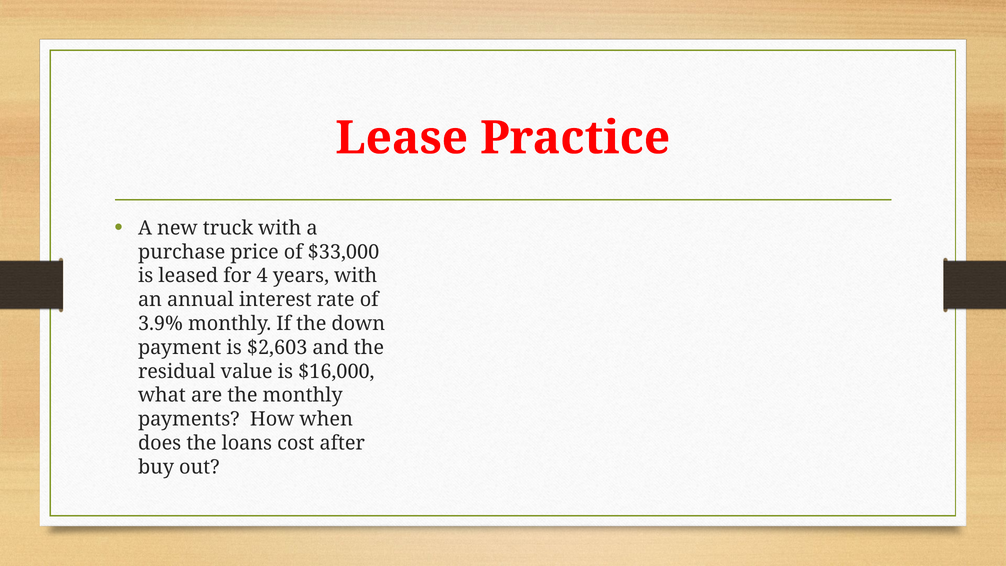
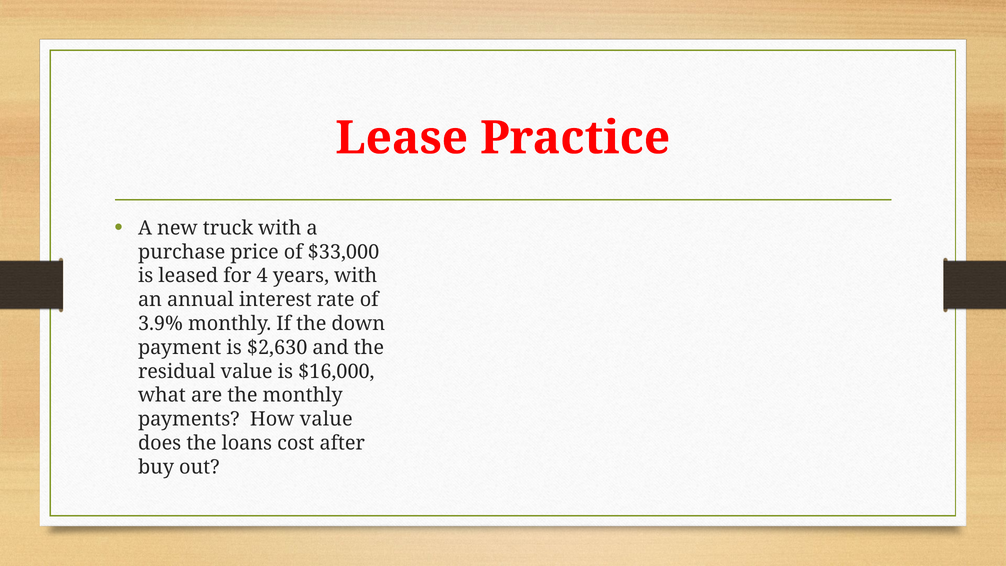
$2,603: $2,603 -> $2,630 (277, 348)
How when: when -> value (326, 419)
